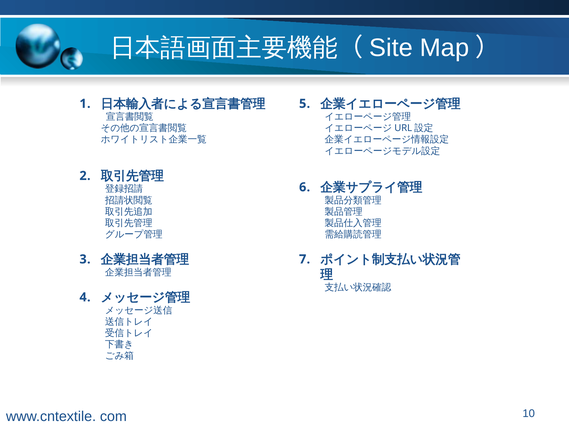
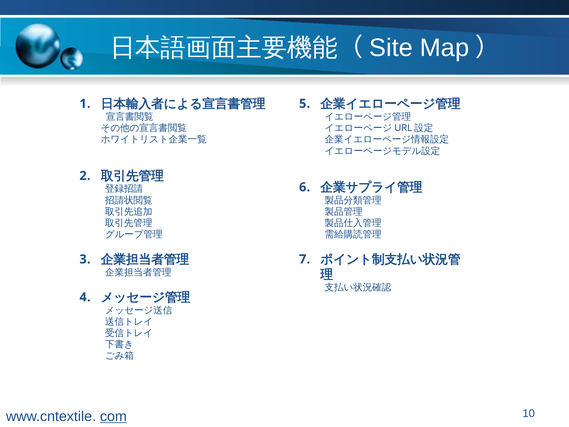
com underline: none -> present (113, 416)
